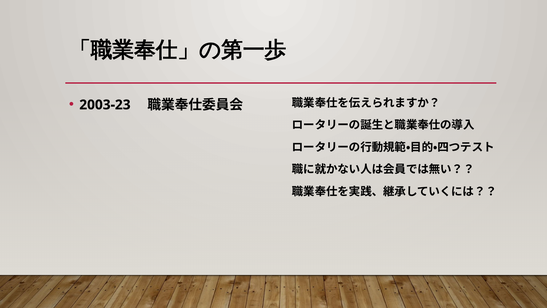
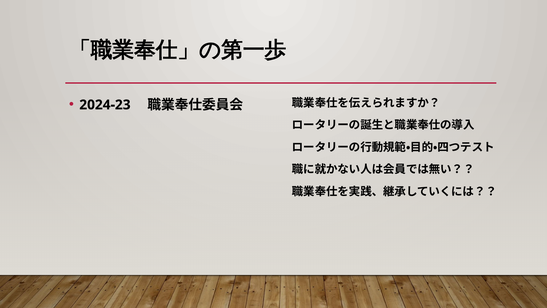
2003-23: 2003-23 -> 2024-23 (105, 105)
